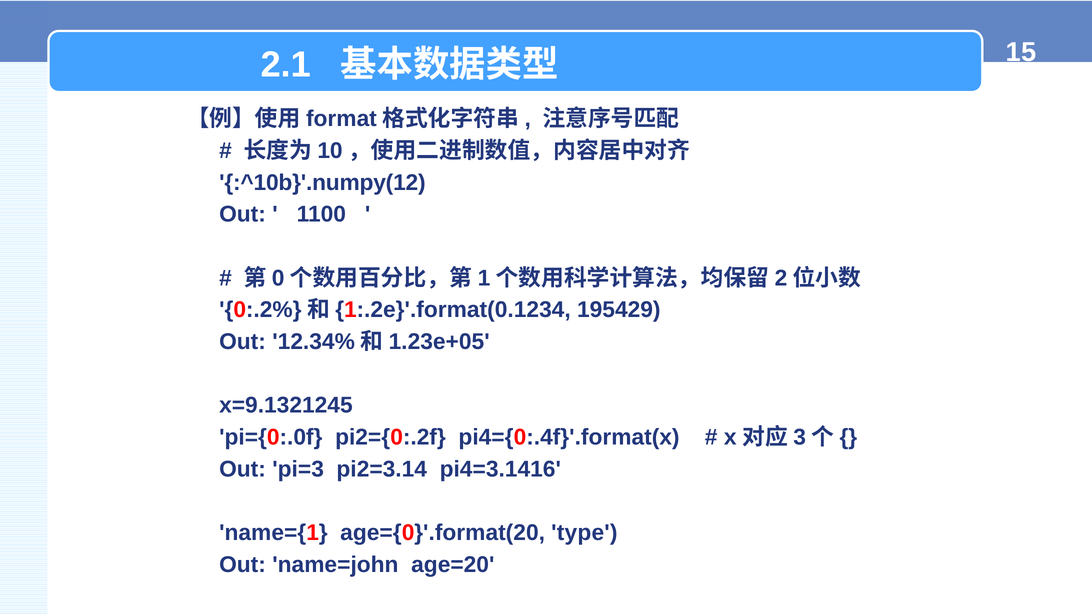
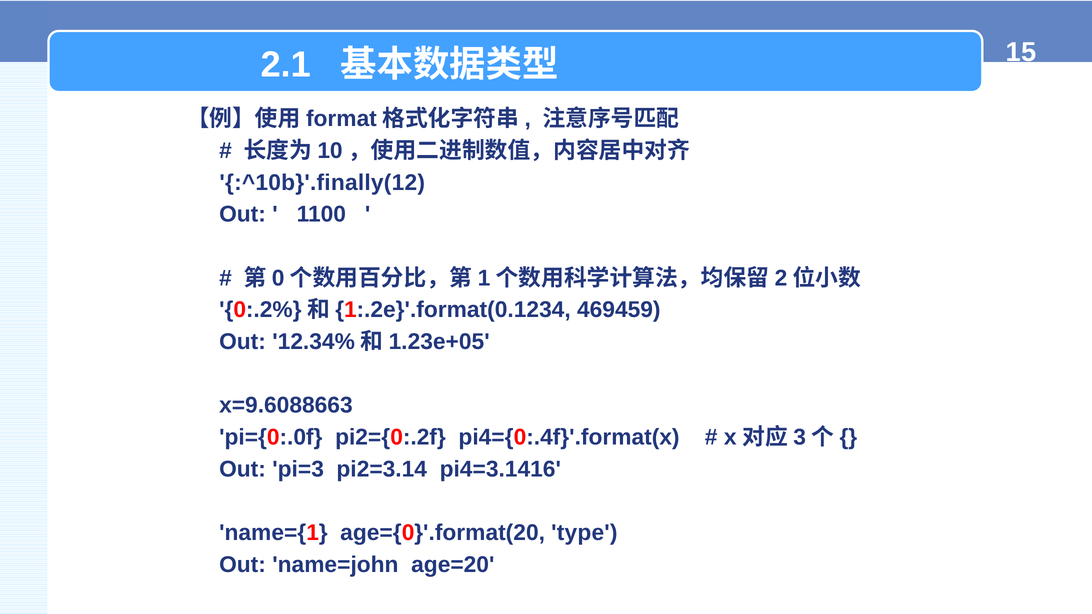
:^10b}'.numpy(12: :^10b}'.numpy(12 -> :^10b}'.finally(12 (322, 183)
195429: 195429 -> 469459 (619, 310)
x=9.1321245: x=9.1321245 -> x=9.6088663 (286, 406)
